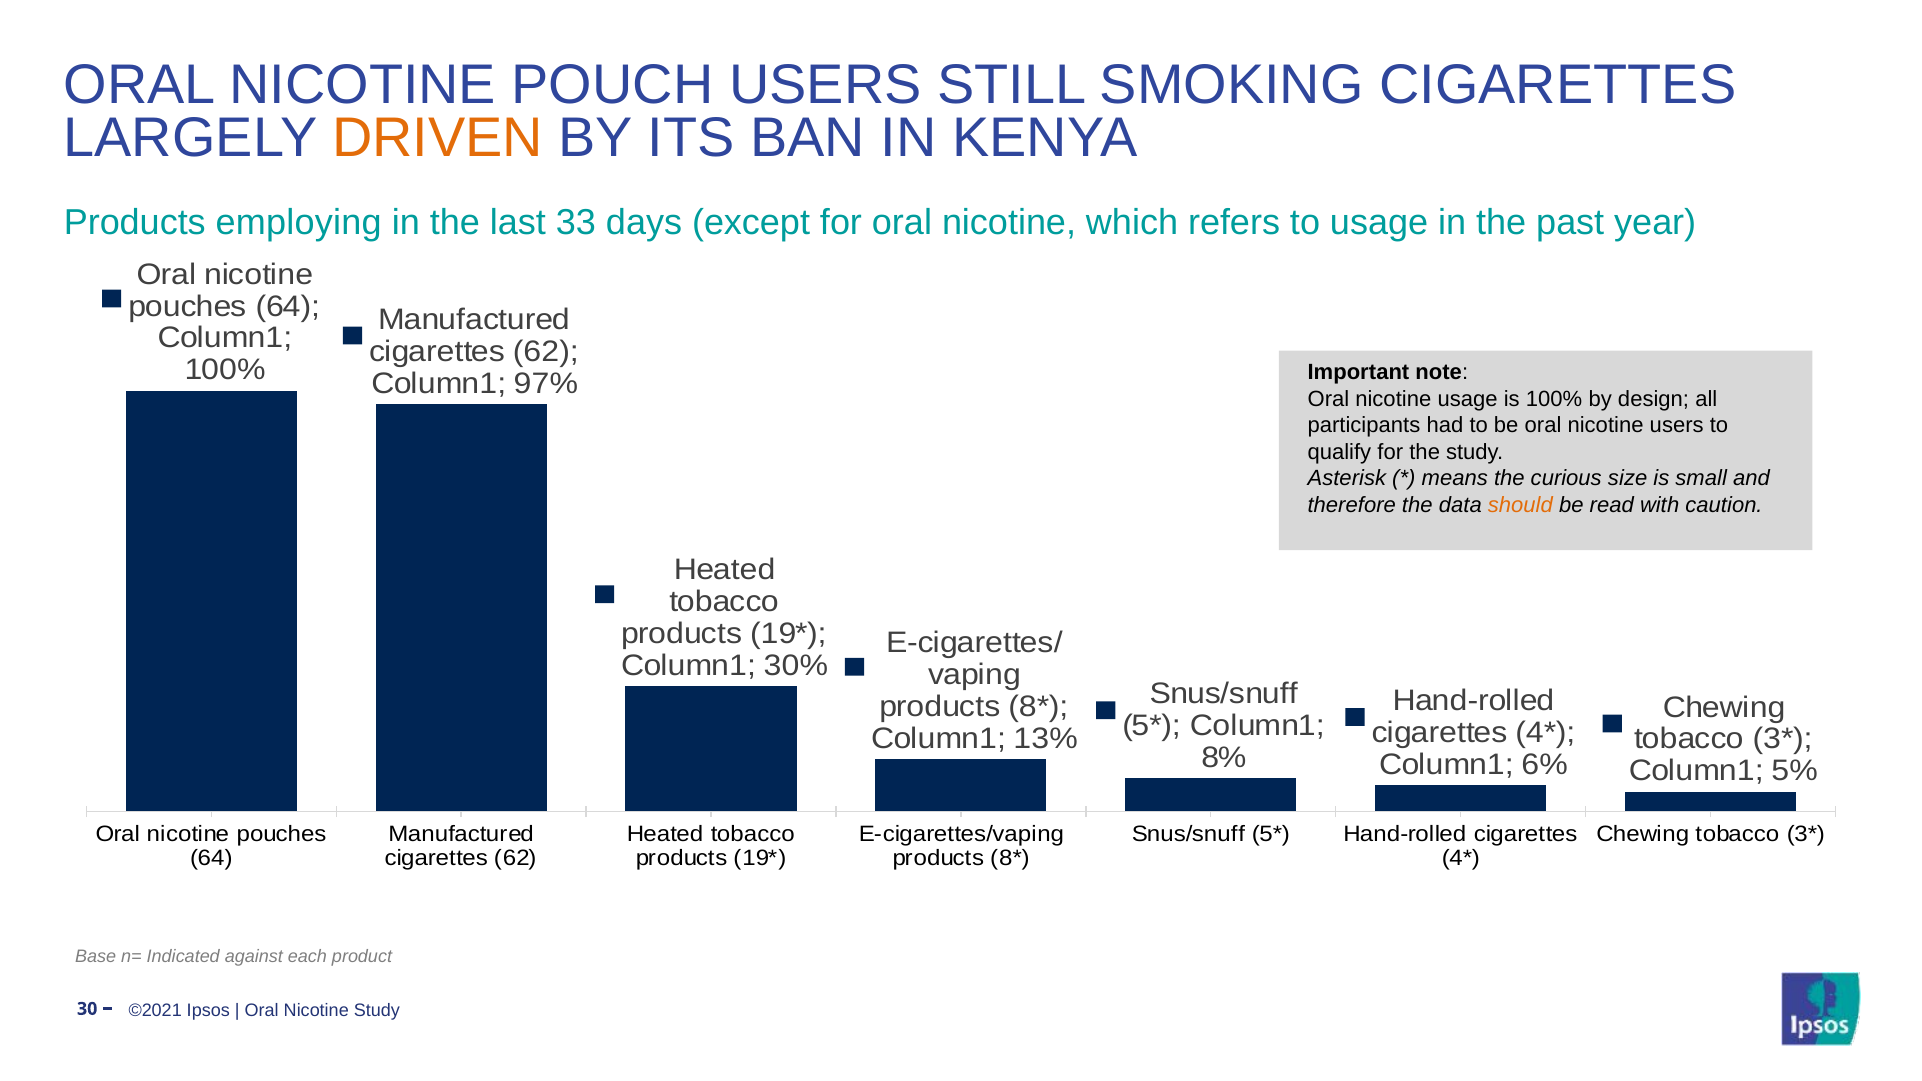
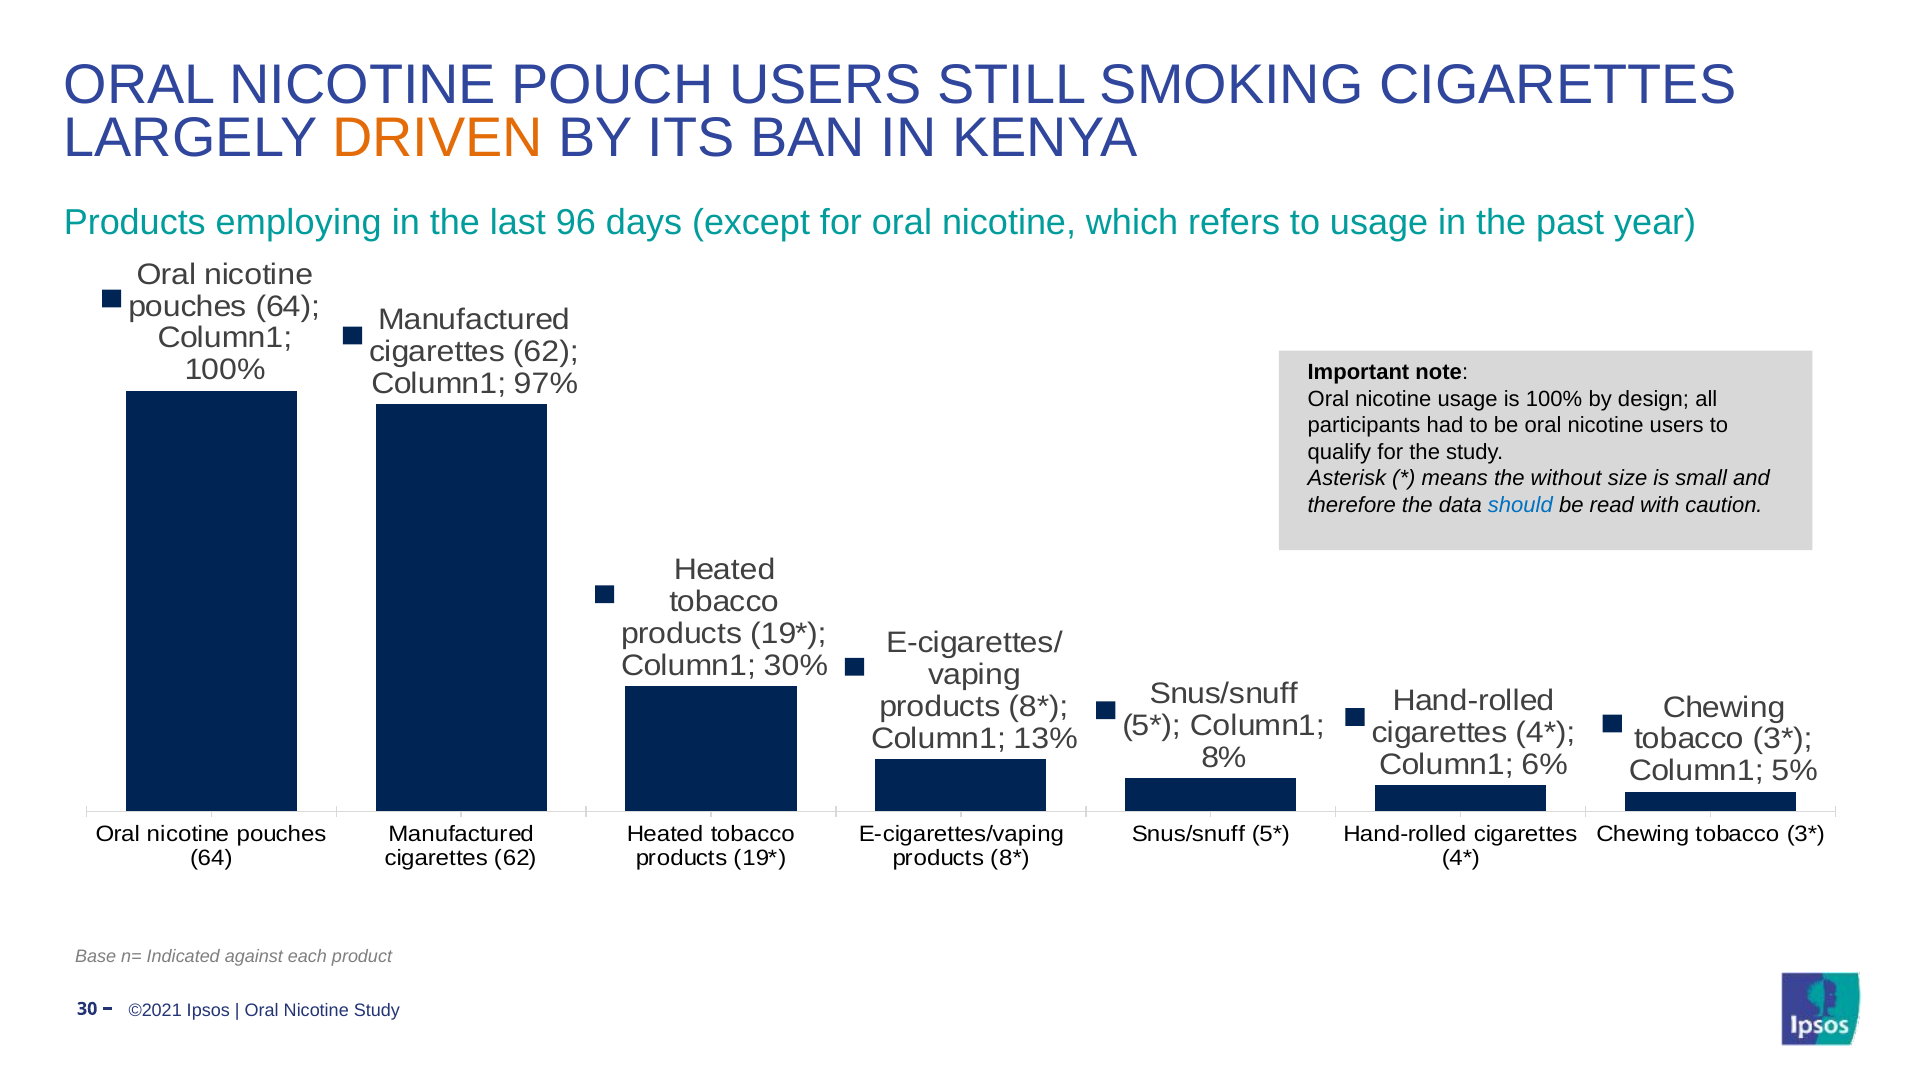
33: 33 -> 96 (576, 223)
curious: curious -> without (1566, 478)
should colour: orange -> blue (1520, 505)
